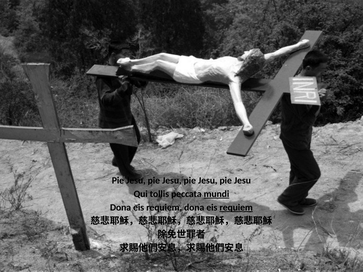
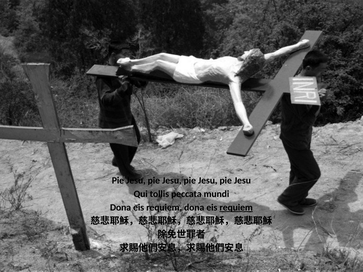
mundi underline: present -> none (216, 194)
